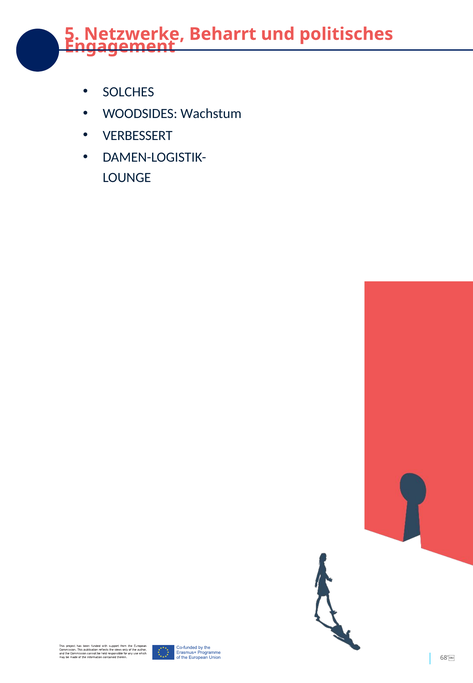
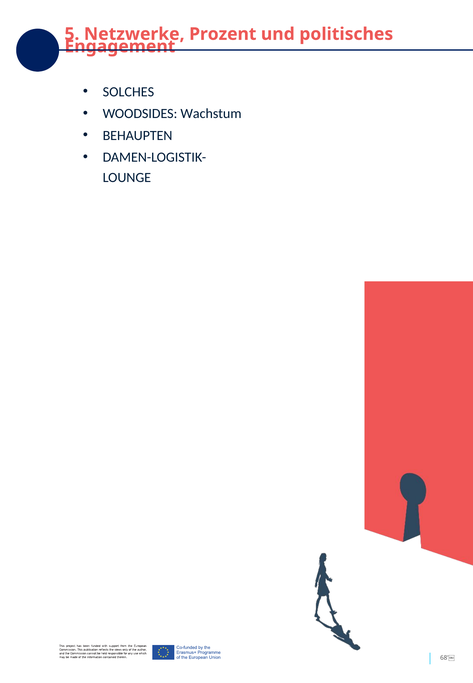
Beharrt: Beharrt -> Prozent (223, 34)
VERBESSERT: VERBESSERT -> BEHAUPTEN (138, 136)
